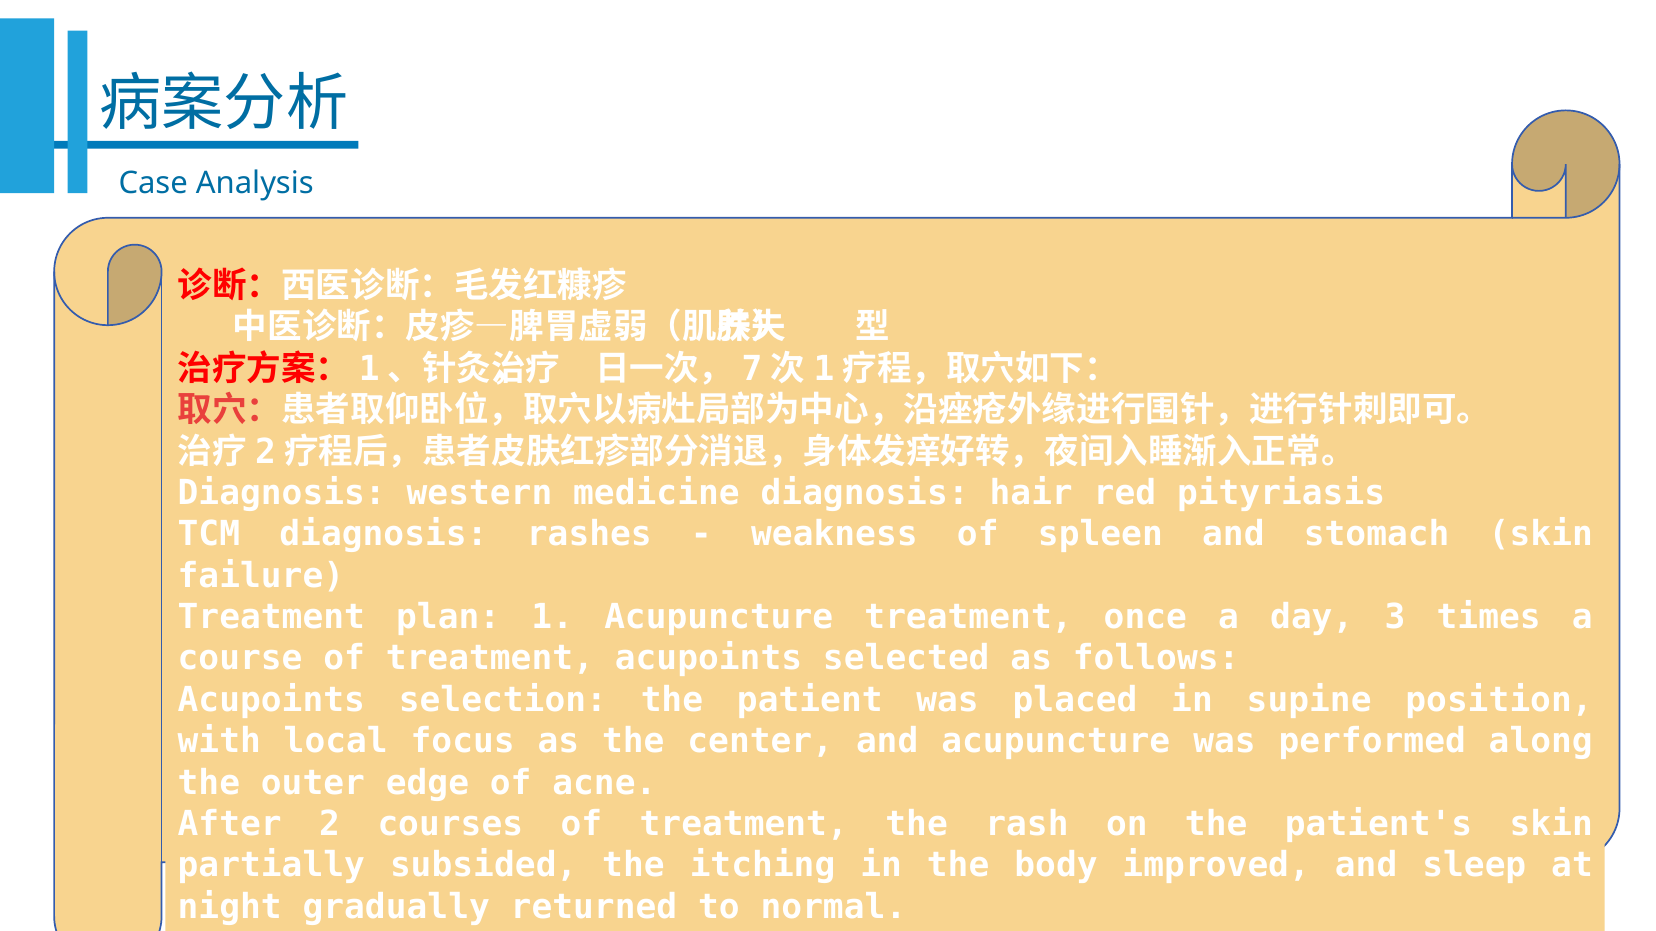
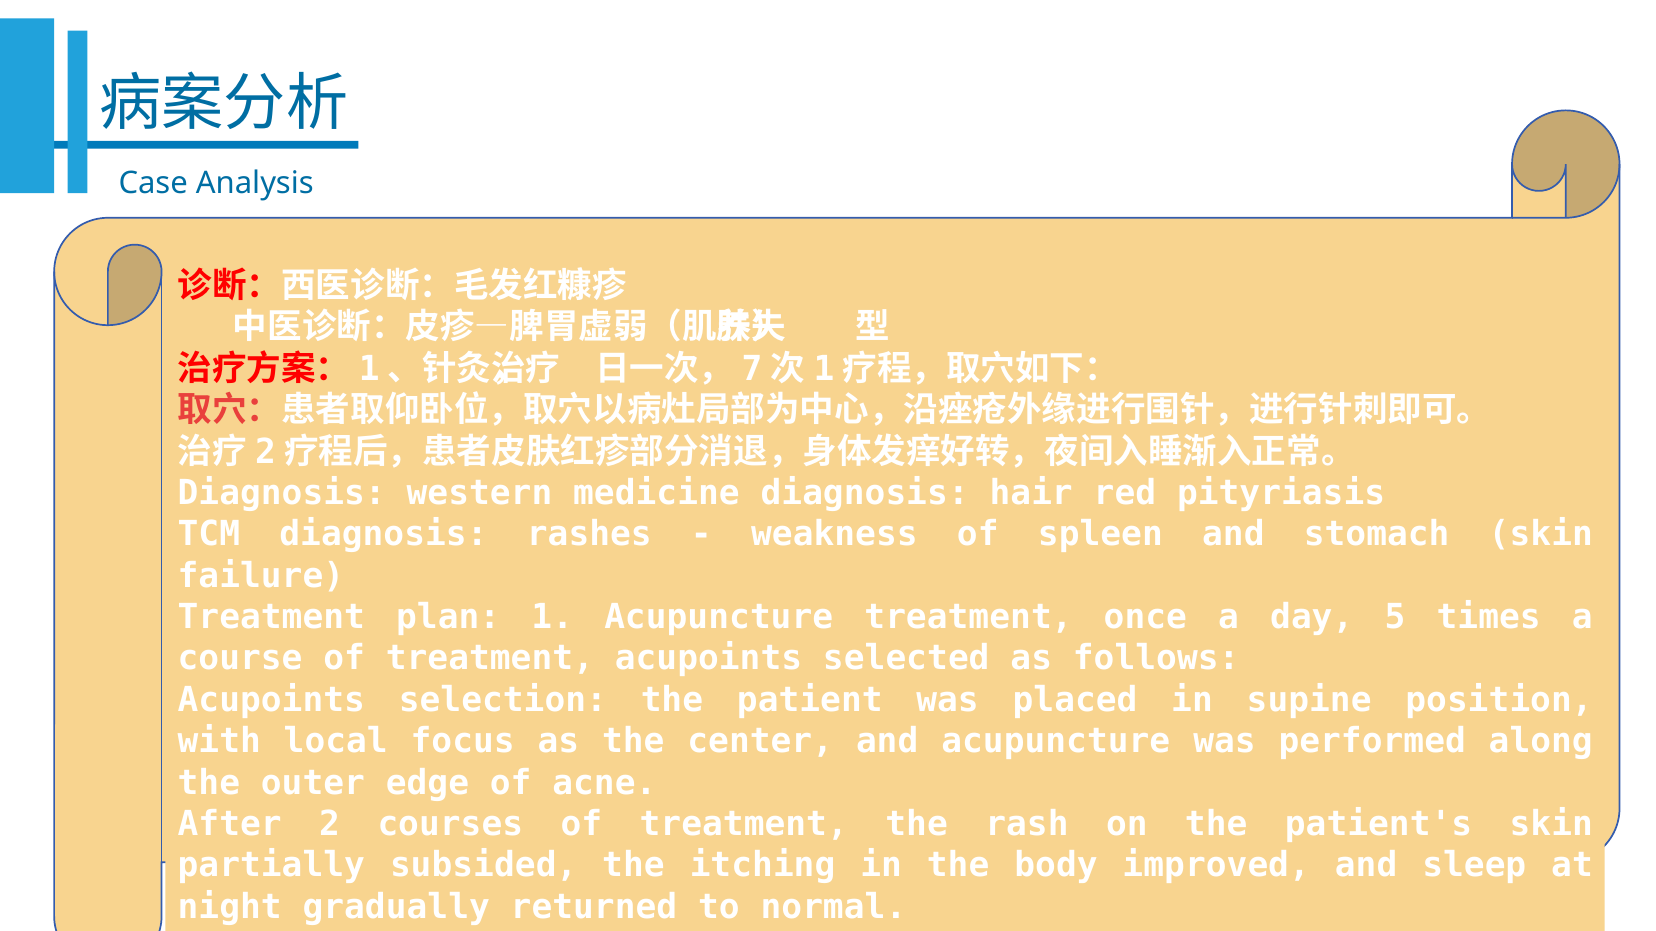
3: 3 -> 5 (1395, 618)
